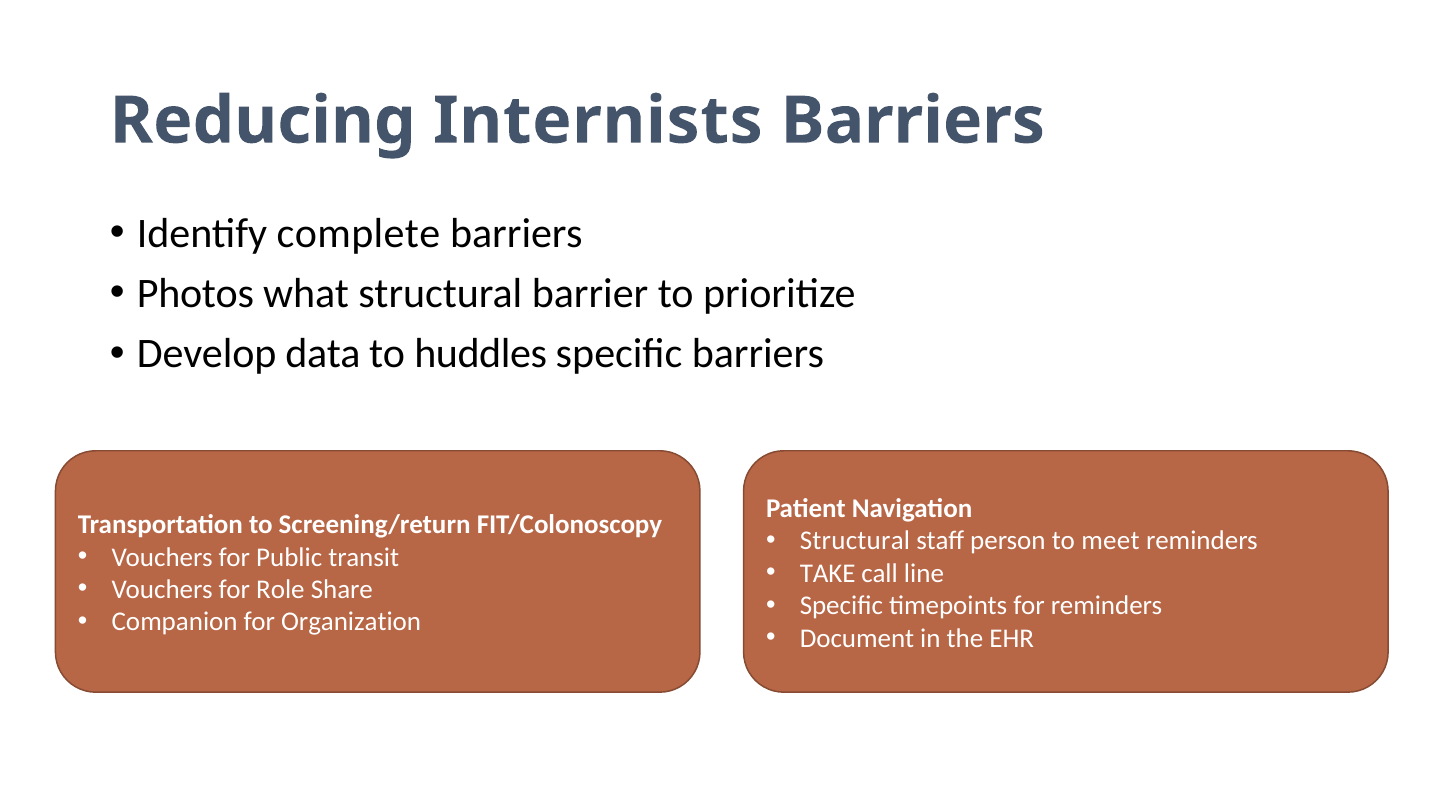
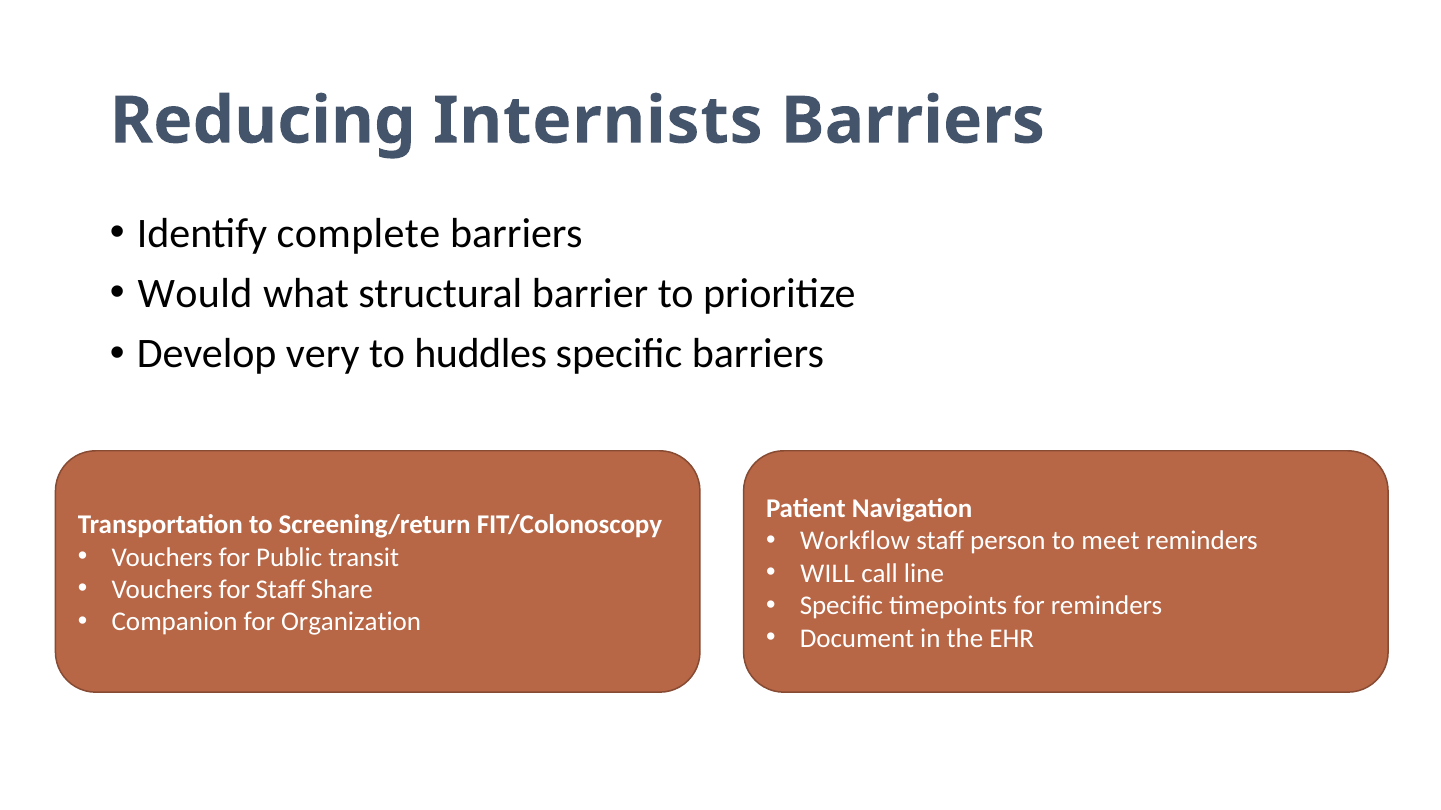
Photos: Photos -> Would (195, 294)
data: data -> very (323, 354)
Structural: Structural -> Workflow (855, 541)
TAKE: TAKE -> WILL (827, 574)
for Role: Role -> Staff (281, 590)
